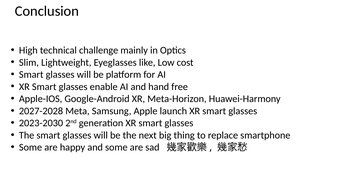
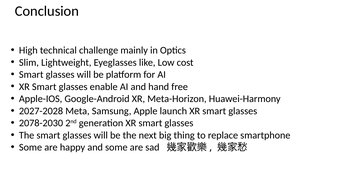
2023-2030: 2023-2030 -> 2078-2030 (41, 123)
